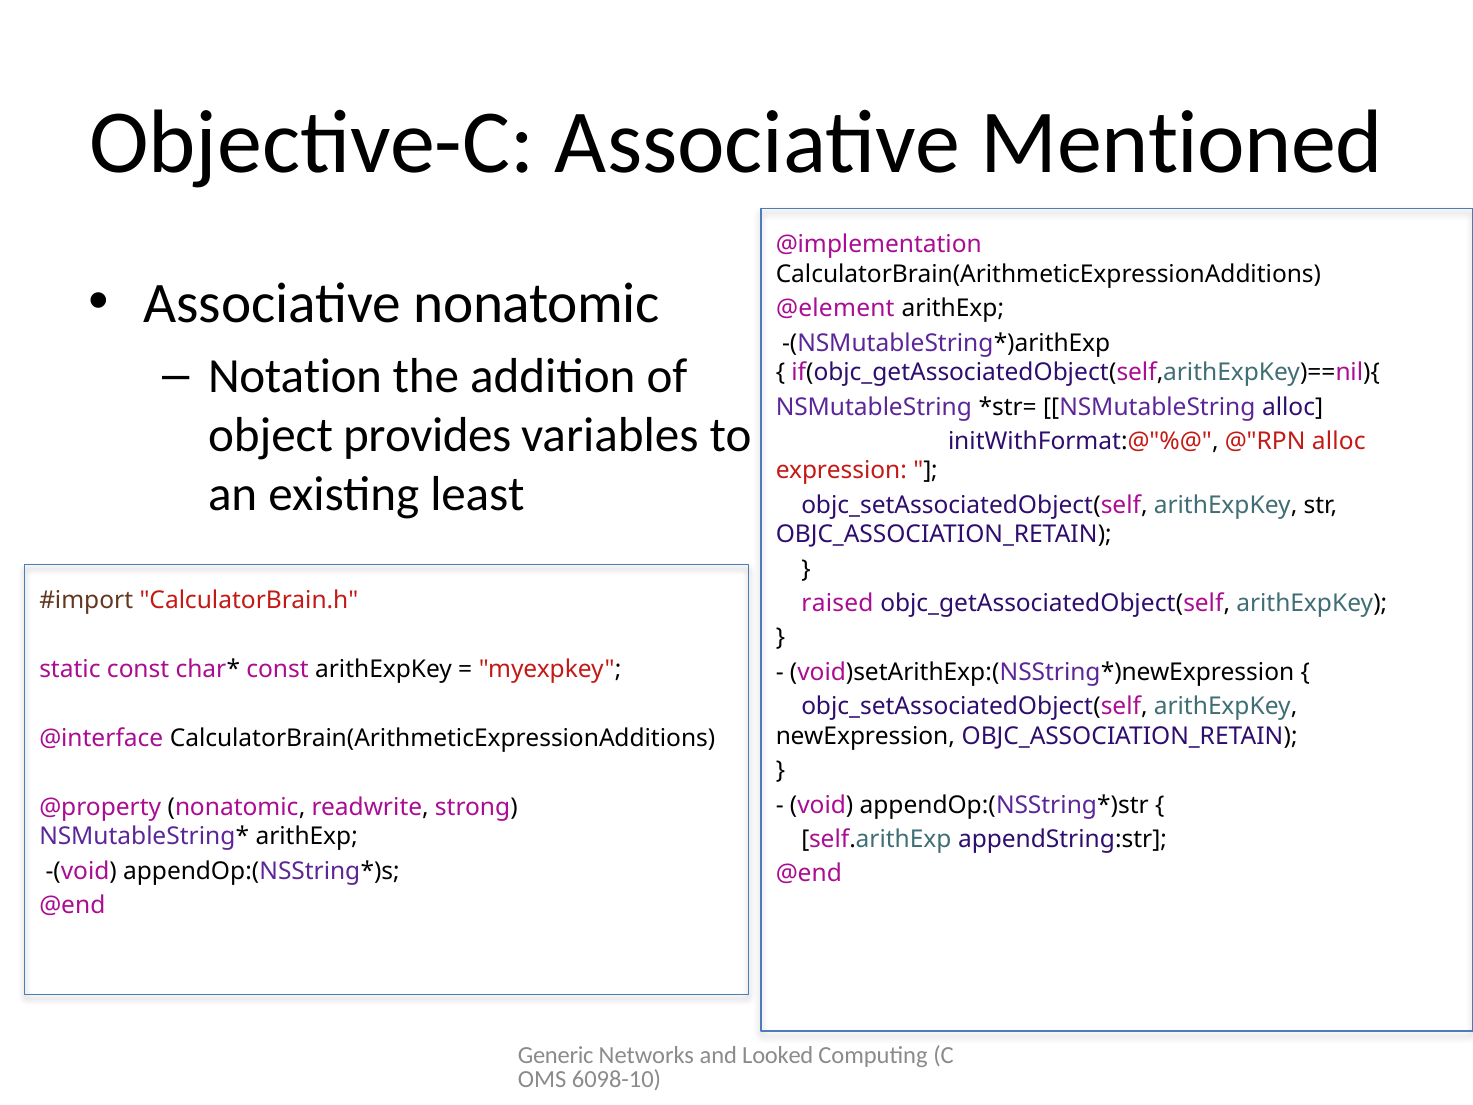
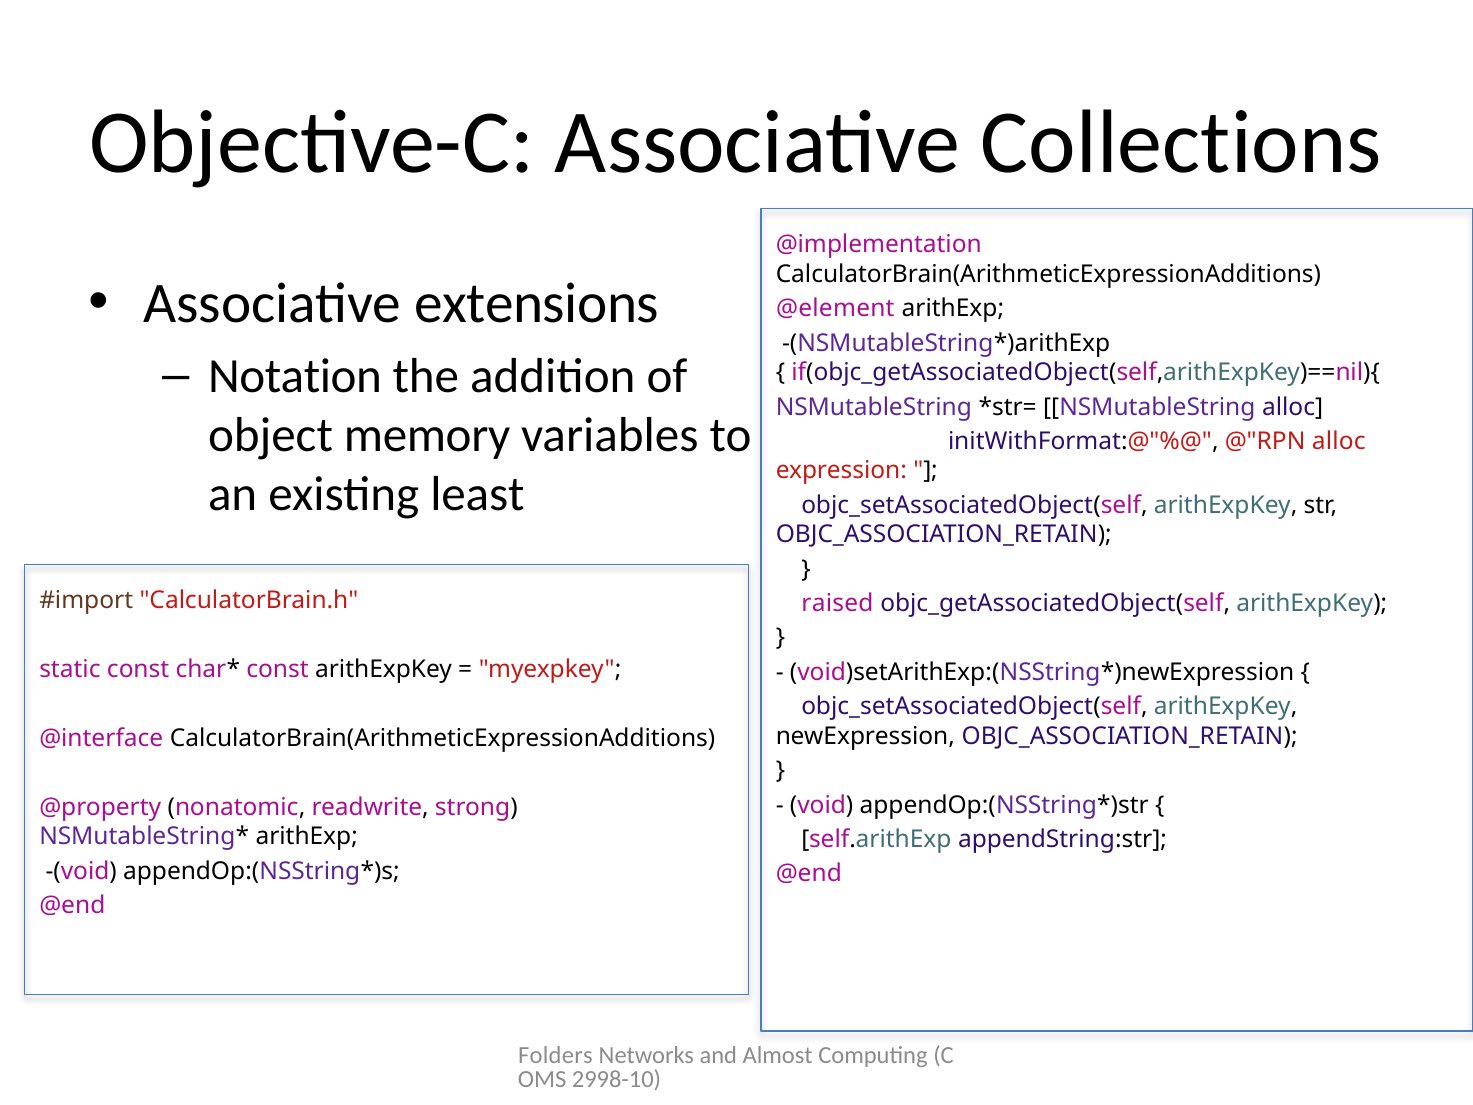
Mentioned: Mentioned -> Collections (1181, 143)
Associative nonatomic: nonatomic -> extensions (537, 303)
provides: provides -> memory (427, 435)
Generic: Generic -> Folders (555, 1055)
Looked: Looked -> Almost (778, 1055)
6098-10: 6098-10 -> 2998-10 (617, 1079)
